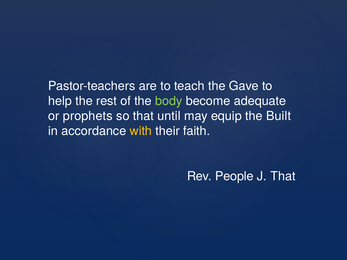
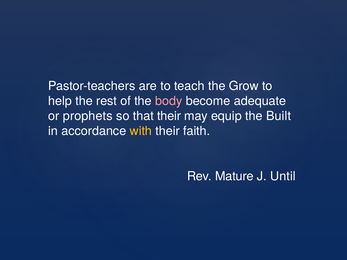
Gave: Gave -> Grow (244, 86)
body colour: light green -> pink (169, 101)
that until: until -> their (169, 116)
People: People -> Mature (234, 176)
J That: That -> Until (283, 176)
